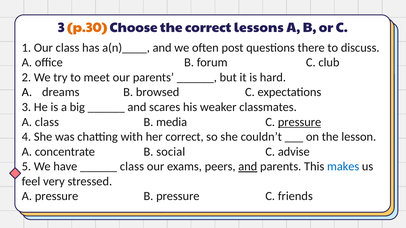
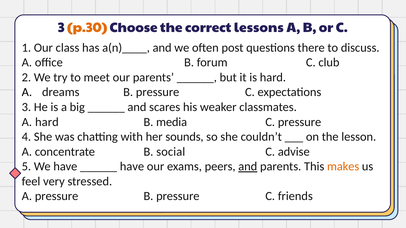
dreams B browsed: browsed -> pressure (158, 92)
A class: class -> hard (47, 122)
pressure underline: present -> none (300, 122)
her correct: correct -> sounds (185, 137)
class: class -> have (132, 167)
makes colour: blue -> orange (343, 167)
